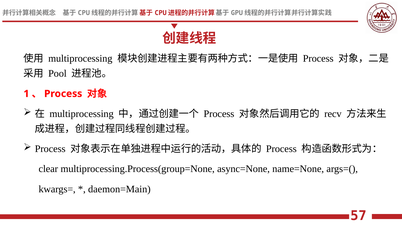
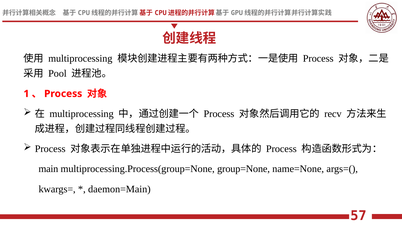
clear: clear -> main (48, 169)
async=None: async=None -> group=None (244, 169)
